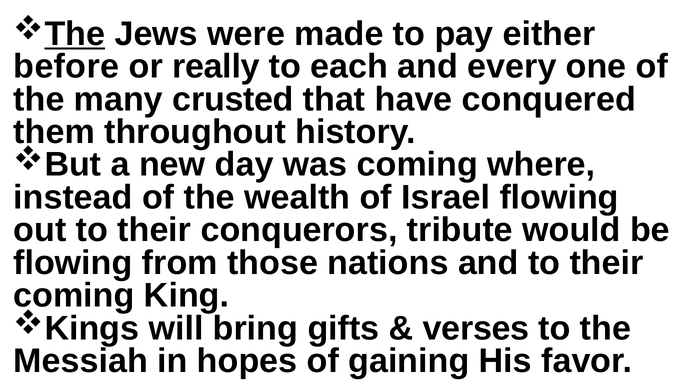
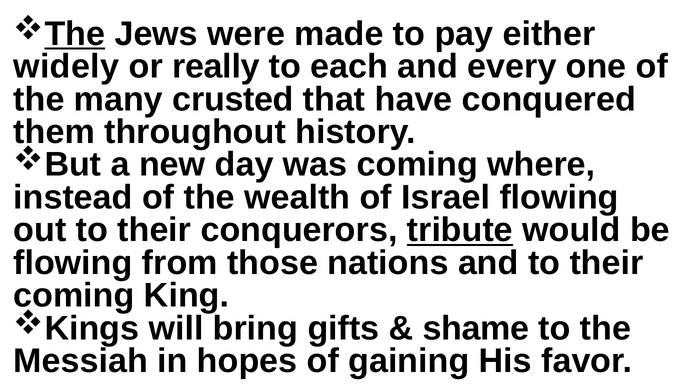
before: before -> widely (66, 66)
tribute underline: none -> present (460, 230)
verses: verses -> shame (476, 328)
